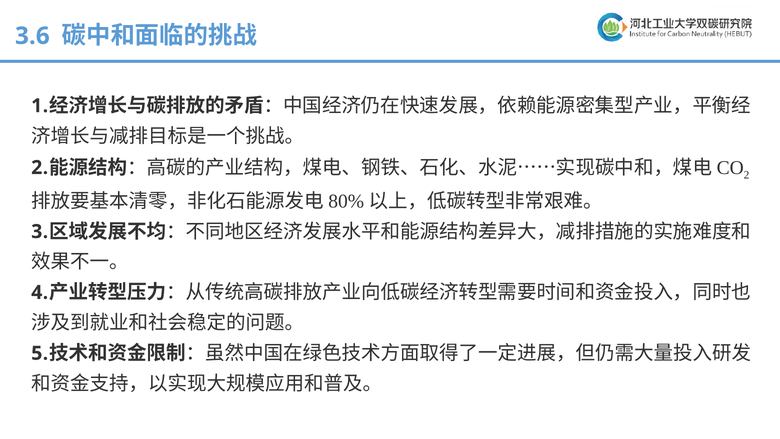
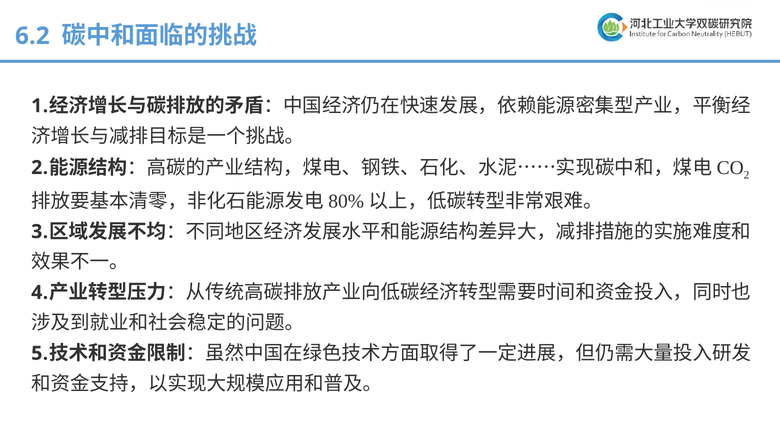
3.6: 3.6 -> 6.2 (32, 36)
